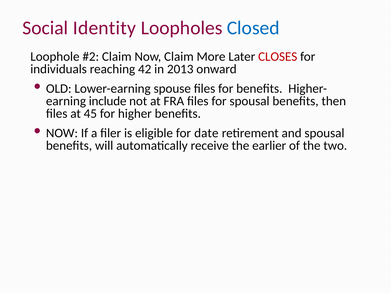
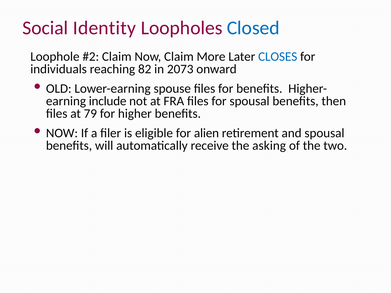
CLOSES colour: red -> blue (278, 57)
42: 42 -> 82 (145, 69)
2013: 2013 -> 2073 (180, 69)
45: 45 -> 79 (90, 114)
date: date -> alien (206, 133)
earlier: earlier -> asking (269, 146)
